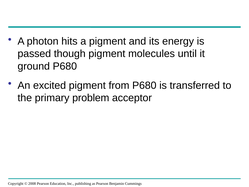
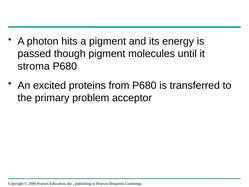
ground: ground -> stroma (34, 66)
excited pigment: pigment -> proteins (87, 85)
